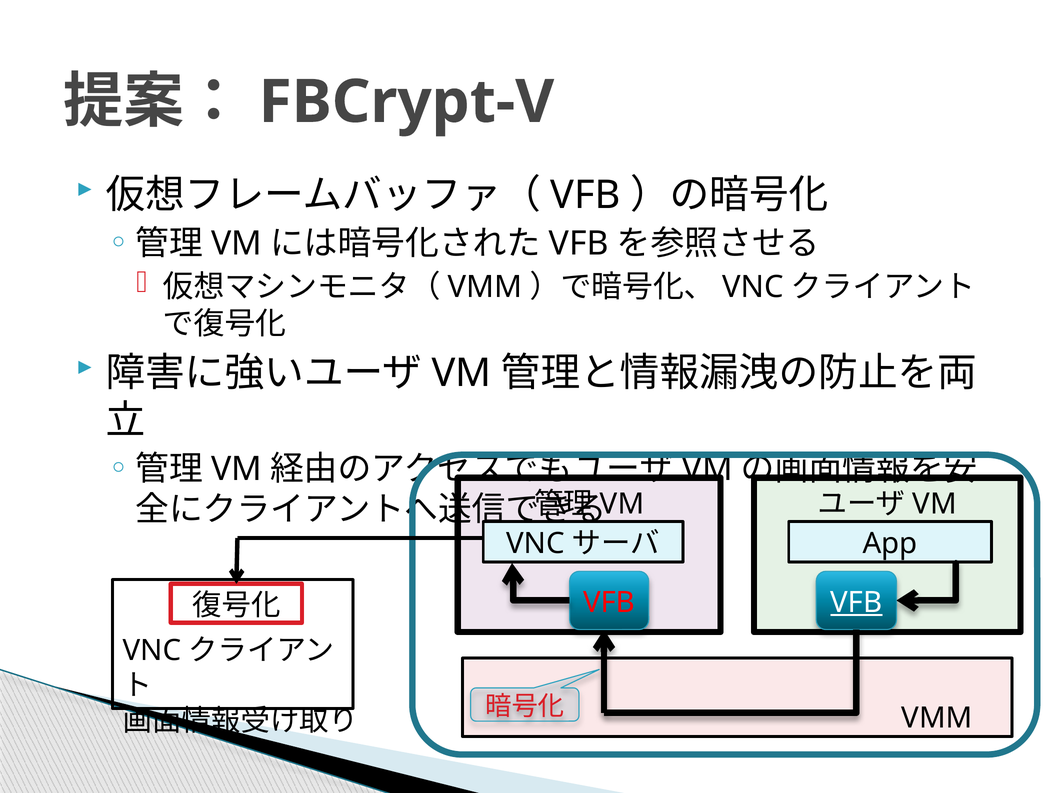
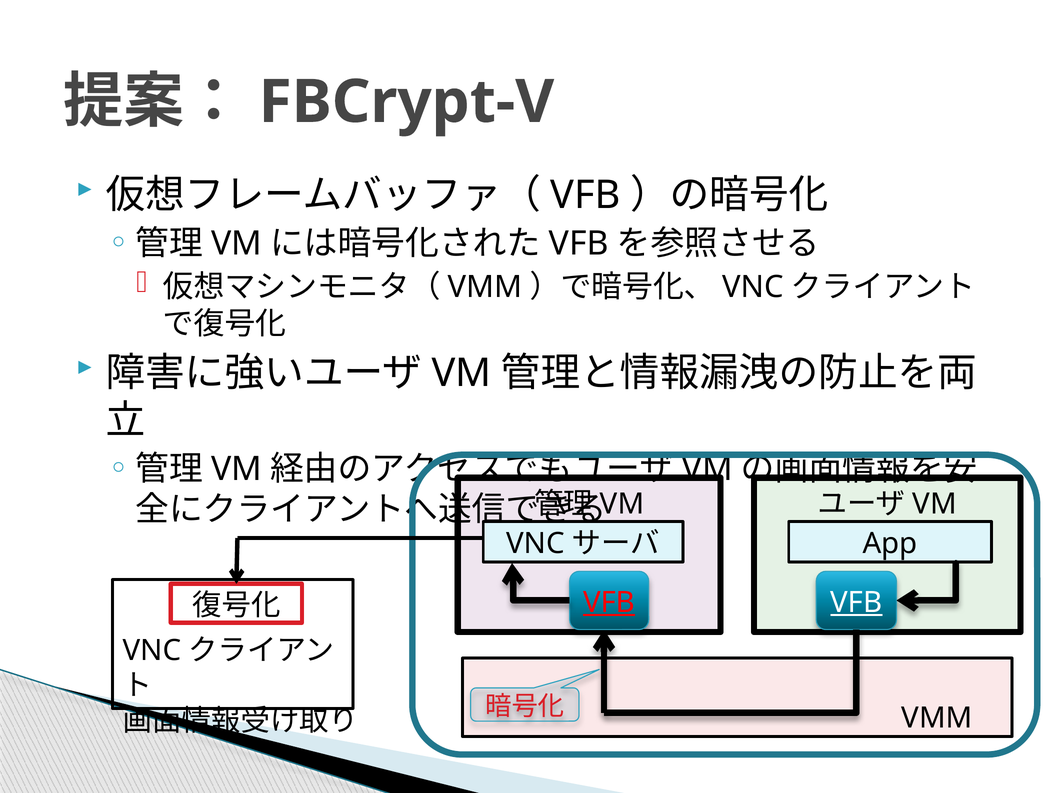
VFB underline: none -> present (609, 603)
